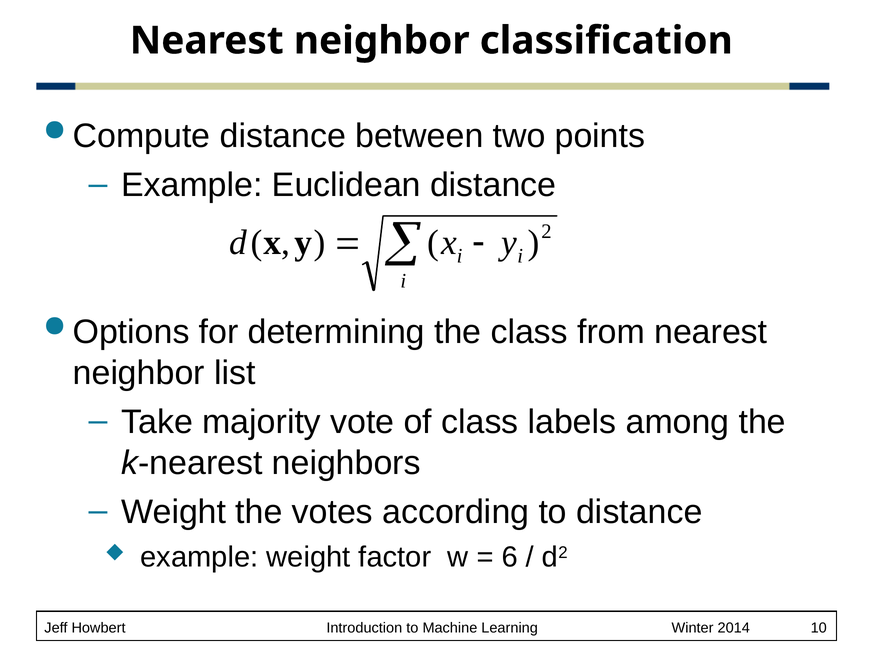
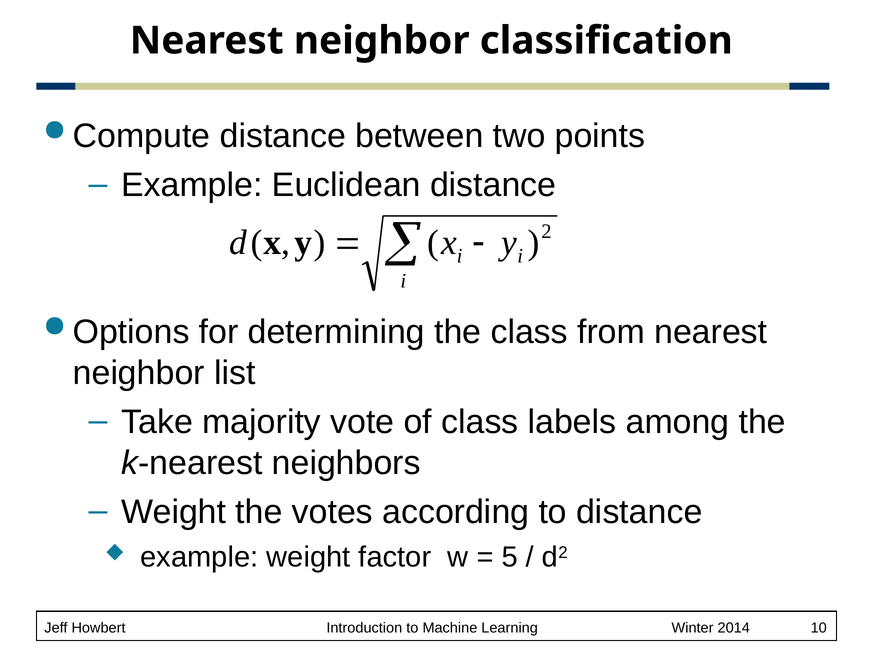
6: 6 -> 5 (510, 557)
